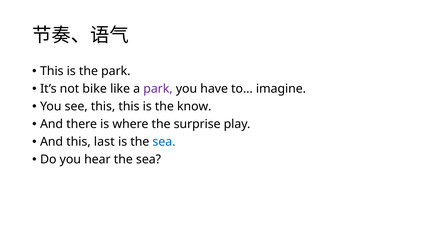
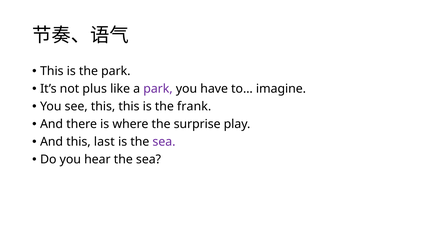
bike: bike -> plus (95, 89)
know: know -> frank (194, 107)
sea colour: blue -> purple (164, 142)
